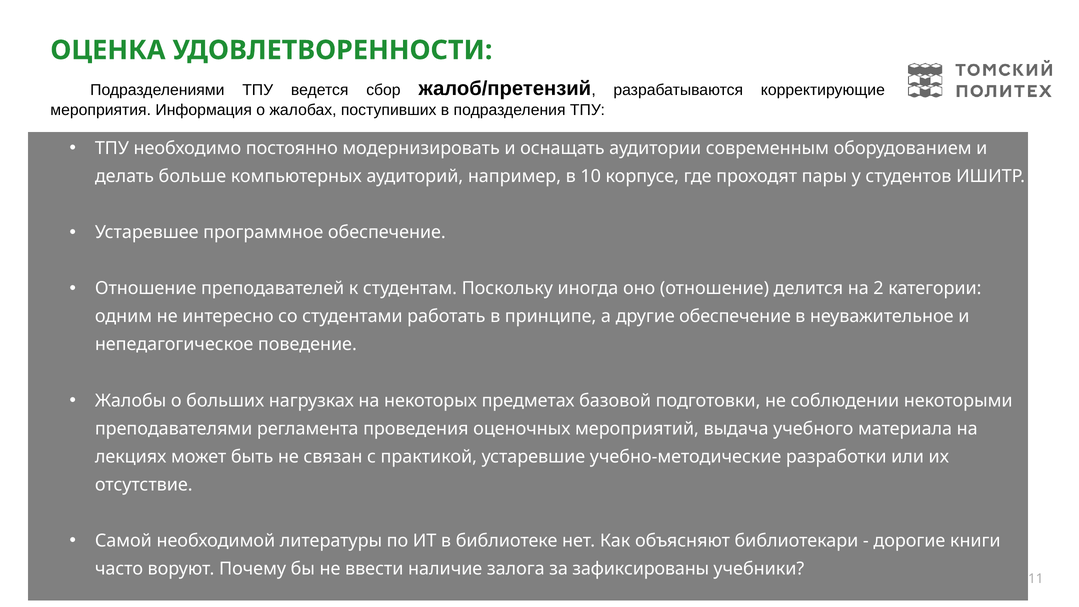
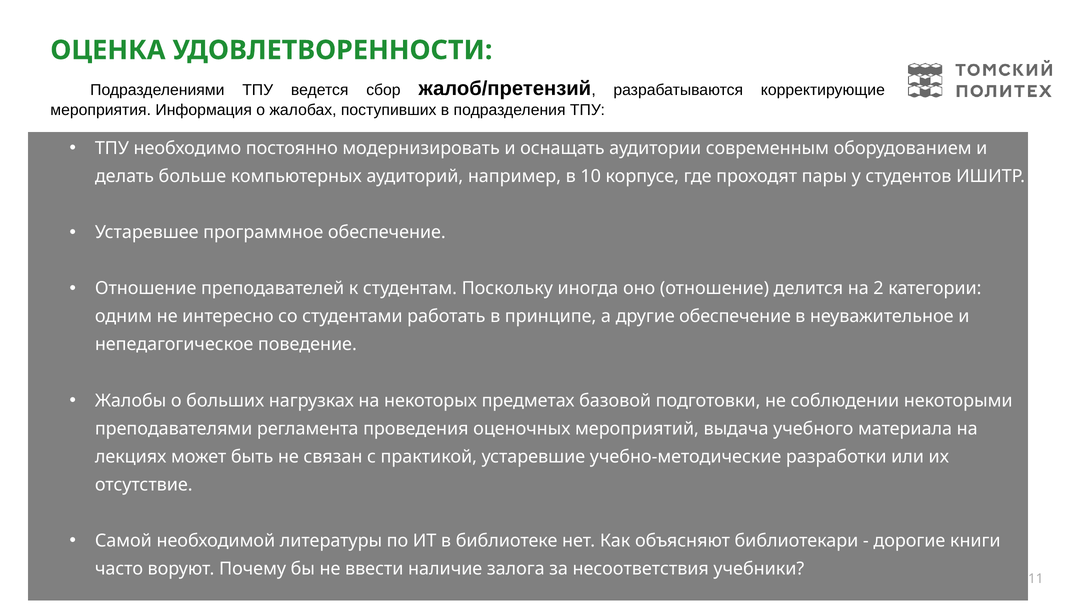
зафиксированы: зафиксированы -> несоответствия (641, 569)
